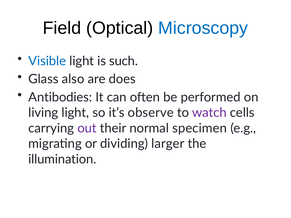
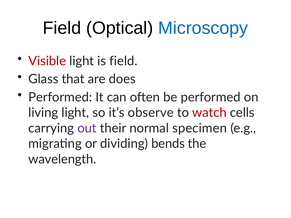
Visible colour: blue -> red (47, 61)
is such: such -> field (123, 61)
also: also -> that (73, 79)
Antibodies: Antibodies -> Performed (60, 97)
watch colour: purple -> red (209, 113)
larger: larger -> bends (168, 144)
illumination: illumination -> wavelength (62, 159)
